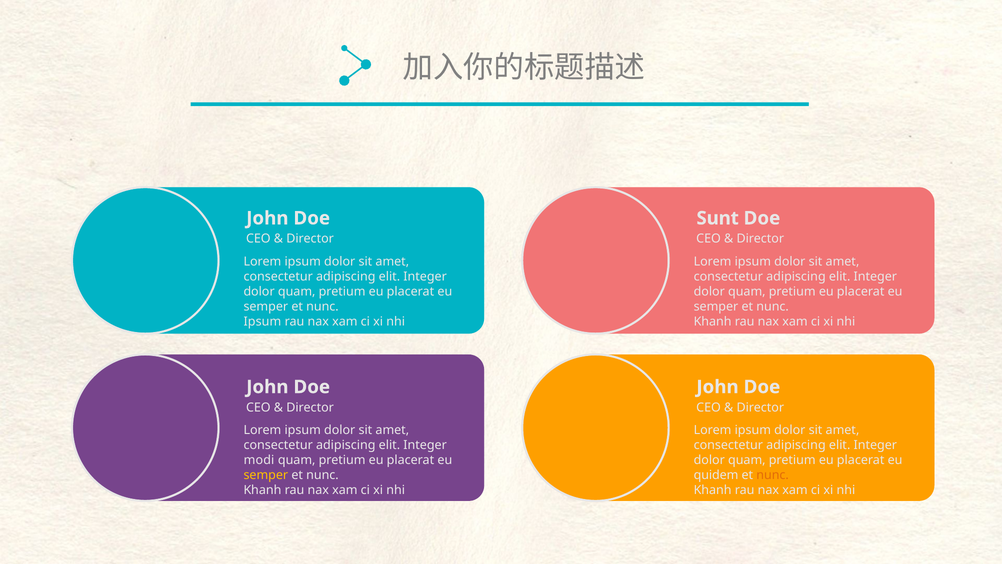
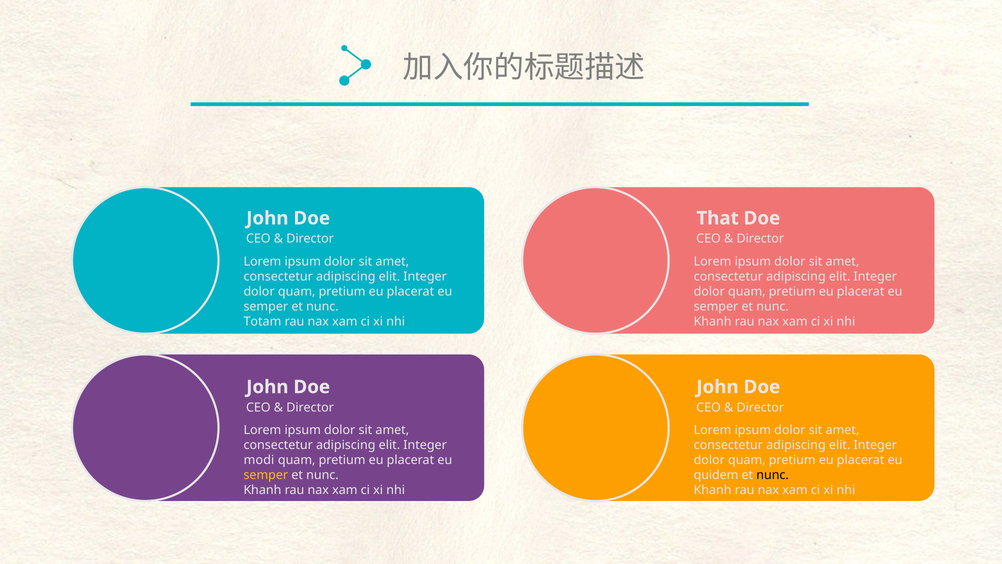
Sunt: Sunt -> That (718, 218)
Ipsum: Ipsum -> Totam (262, 322)
nunc colour: orange -> black (773, 475)
